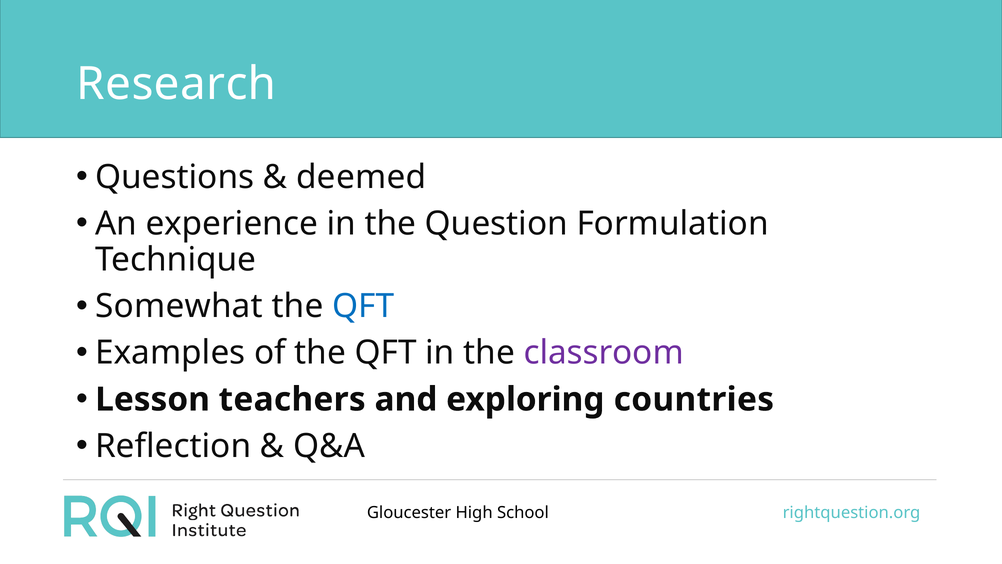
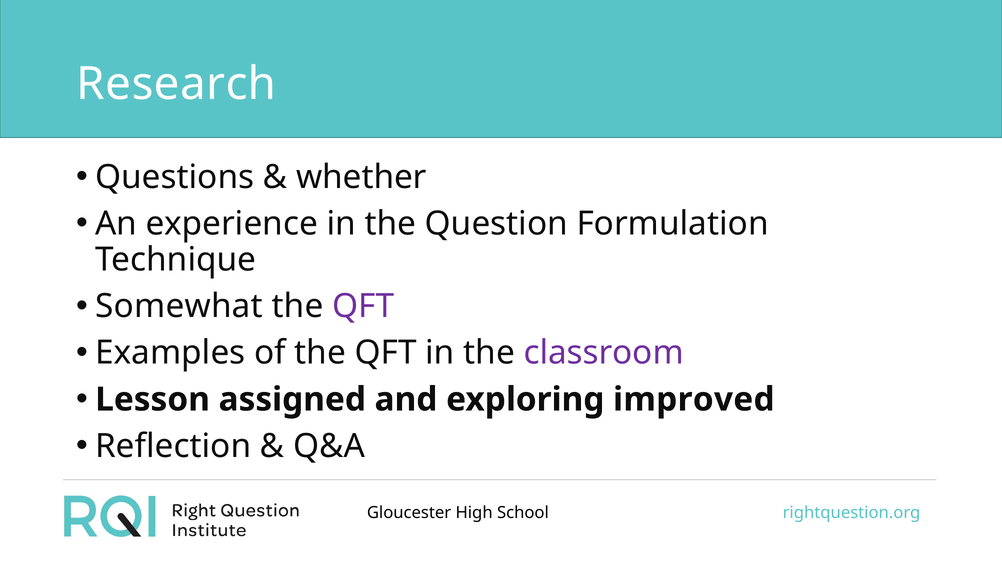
deemed: deemed -> whether (361, 177)
QFT colour: blue -> purple (363, 306)
teachers: teachers -> assigned (292, 399)
countries: countries -> improved (694, 399)
